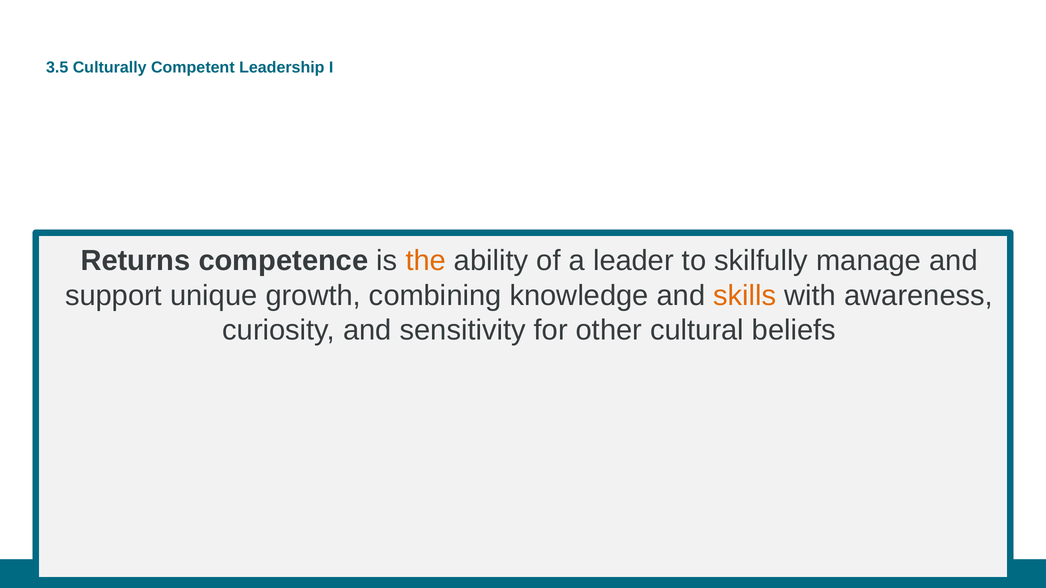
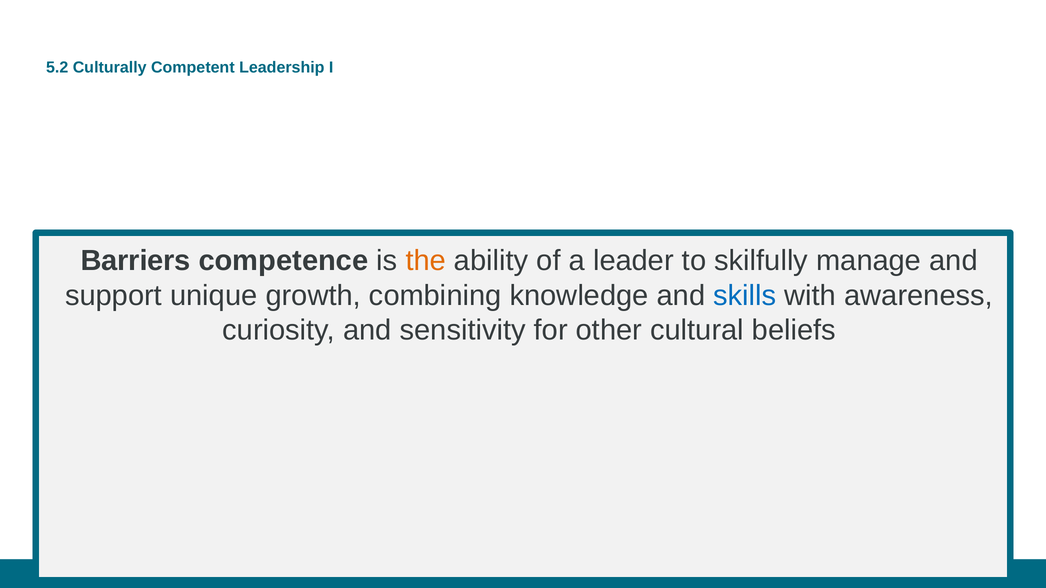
3.5: 3.5 -> 5.2 (57, 67)
Returns: Returns -> Barriers (136, 261)
skills colour: orange -> blue (745, 296)
